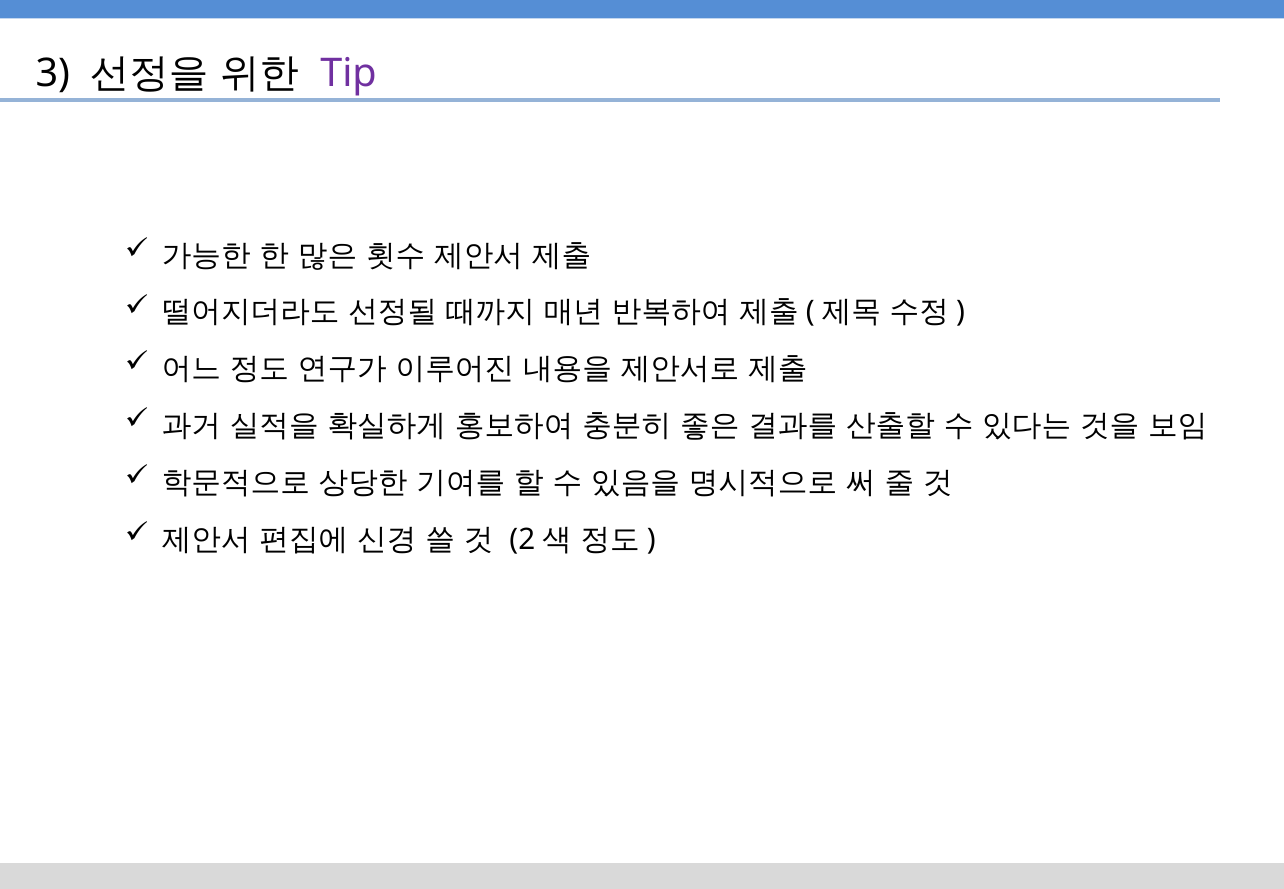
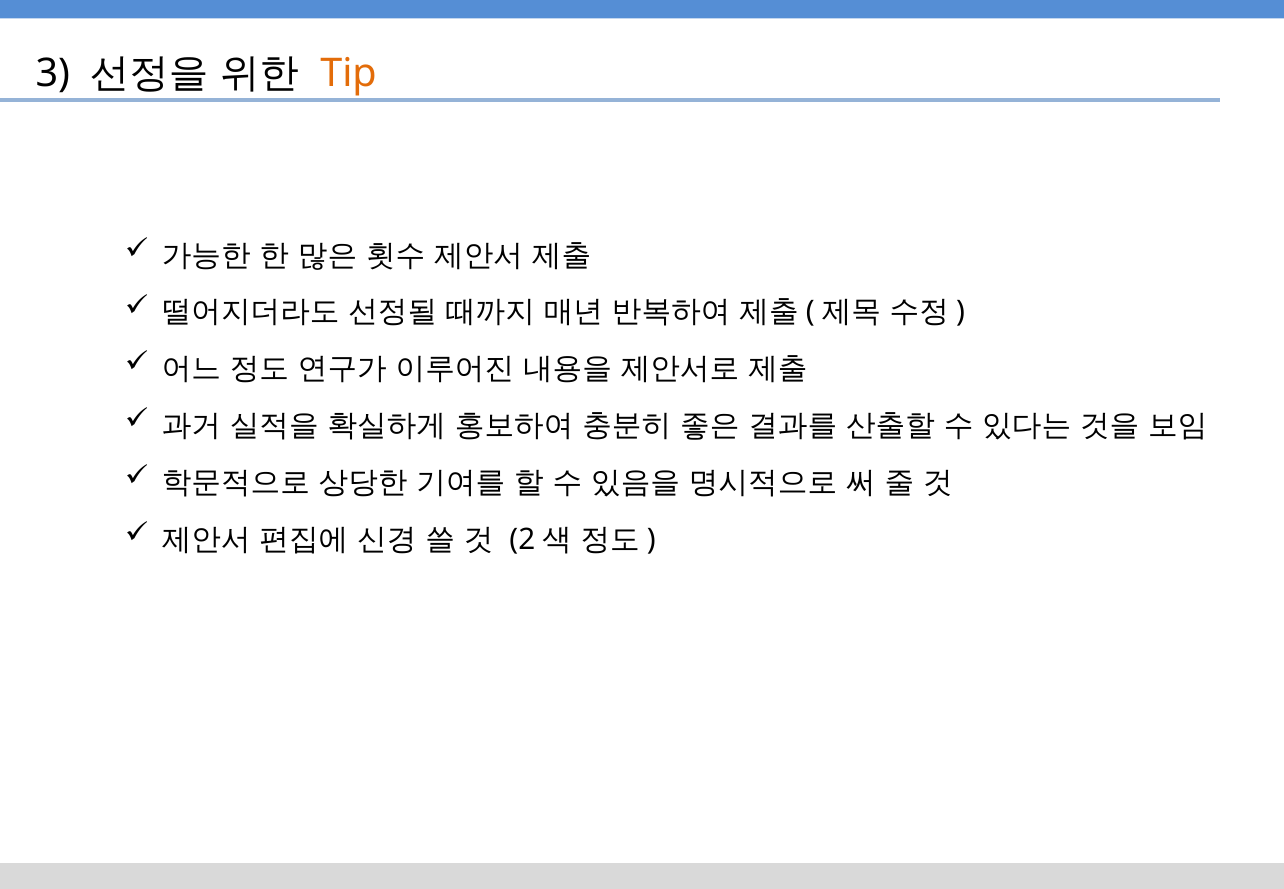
Tip colour: purple -> orange (349, 74)
